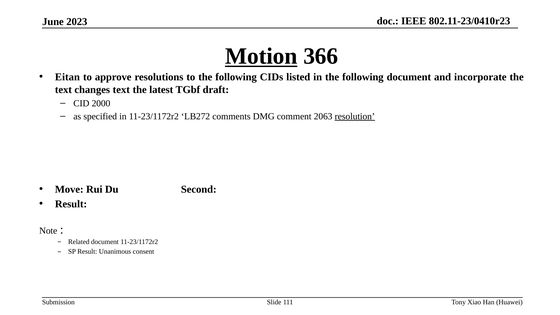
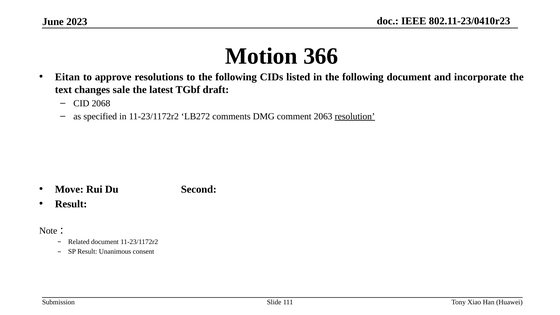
Motion underline: present -> none (261, 56)
changes text: text -> sale (121, 90)
2000: 2000 -> 2068 (101, 103)
